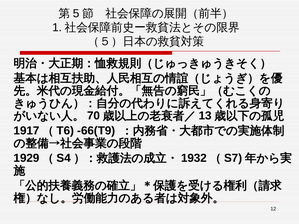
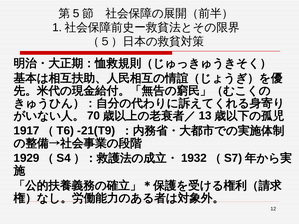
-66(T9: -66(T9 -> -21(T9 (96, 131)
